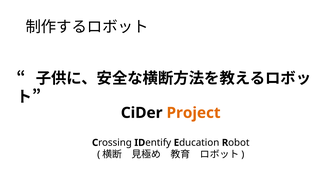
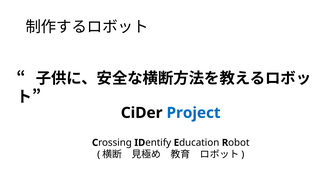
Project colour: orange -> blue (194, 112)
